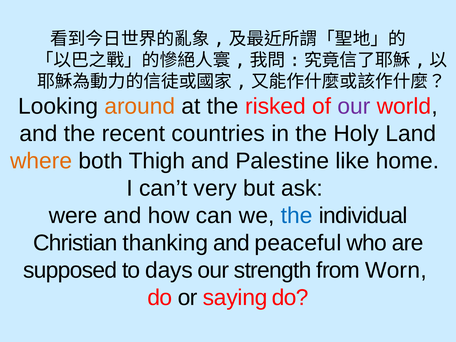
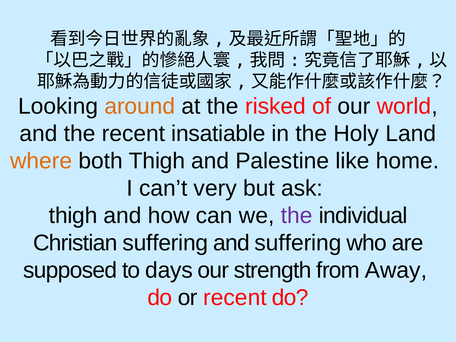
our colour: purple -> black (354, 106)
countries: countries -> insatiable (218, 134)
were: were -> thigh (73, 216)
the colour: blue -> purple (297, 216)
Christian thanking: thanking -> suffering (165, 243)
and peaceful: peaceful -> suffering (298, 243)
Worn: Worn -> Away (396, 270)
or saying: saying -> recent (235, 298)
